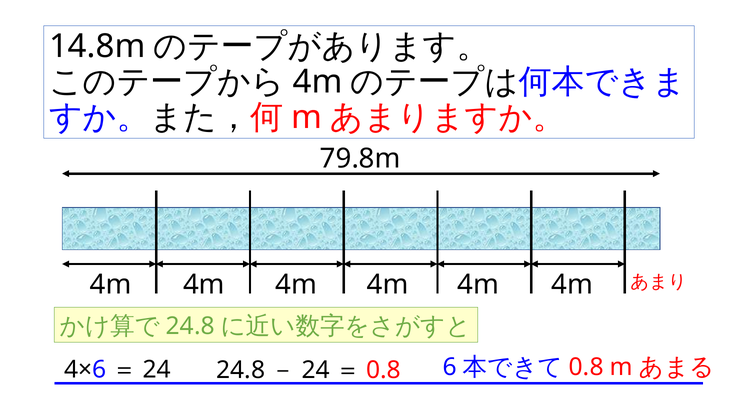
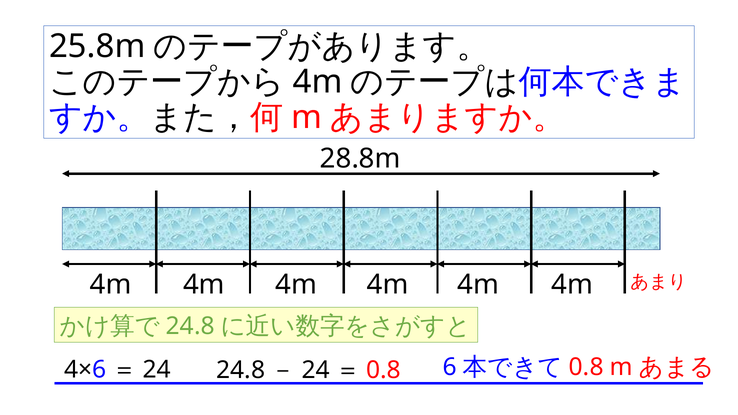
14.8m: 14.8m -> 25.8m (97, 46)
79.8m: 79.8m -> 28.8m (360, 159)
